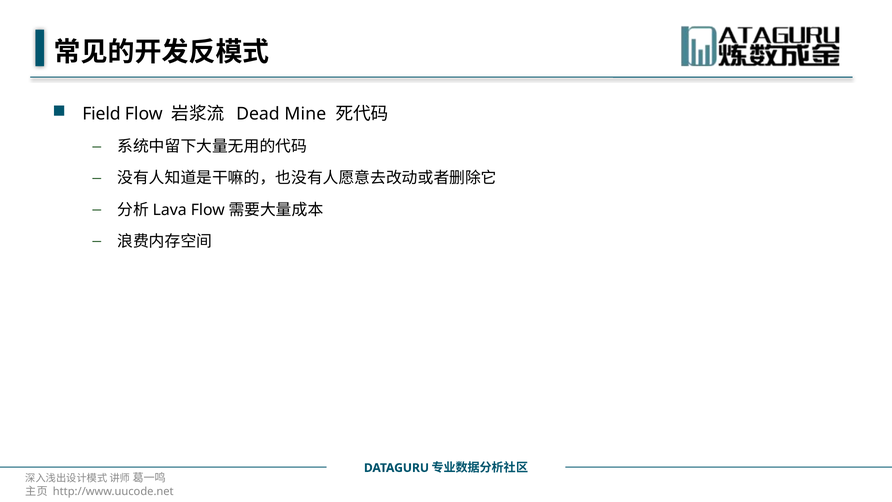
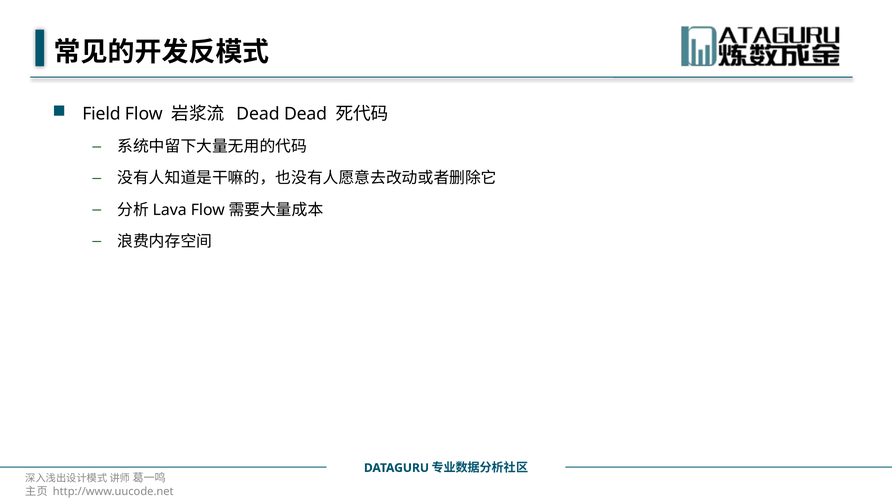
Dead Mine: Mine -> Dead (306, 114)
